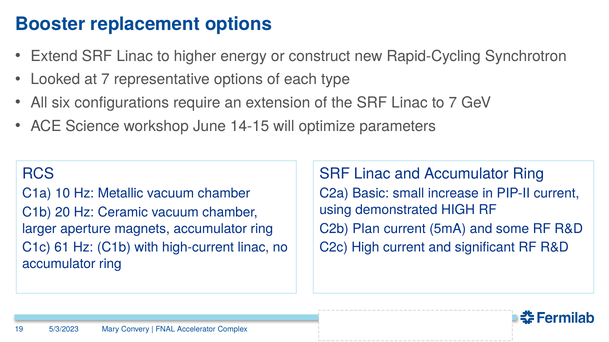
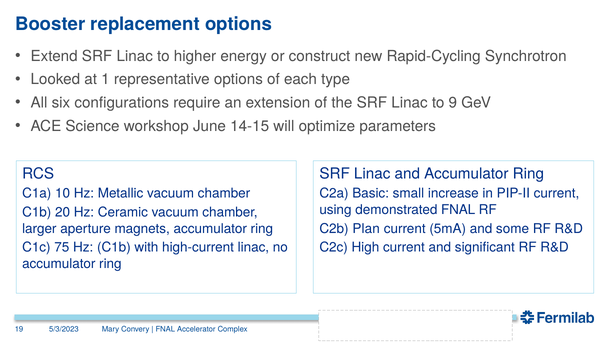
at 7: 7 -> 1 (105, 80)
to 7: 7 -> 9 (453, 103)
demonstrated HIGH: HIGH -> FNAL (458, 210)
61: 61 -> 75 (62, 248)
